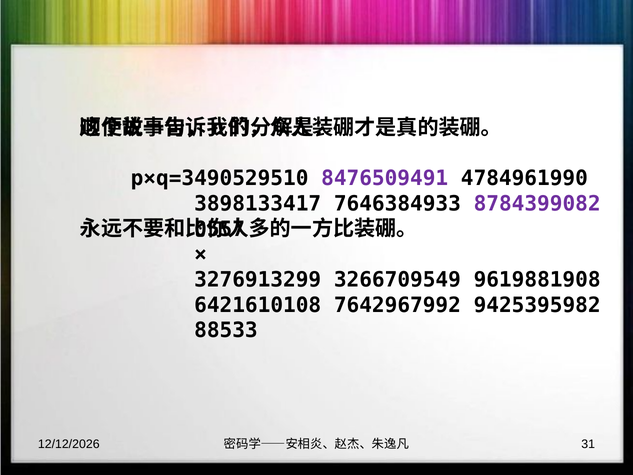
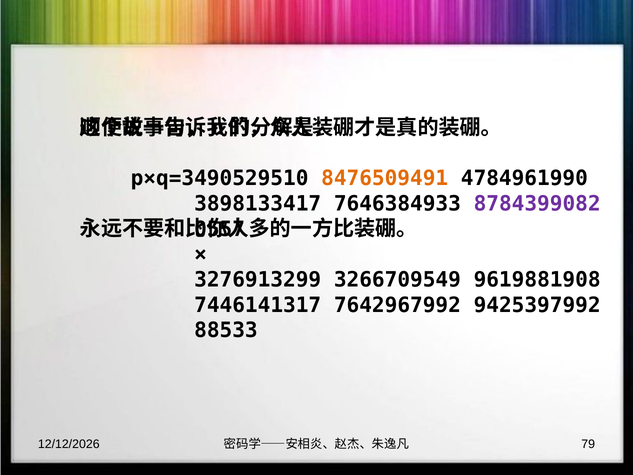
8476509491 colour: purple -> orange (385, 178)
6421610108: 6421610108 -> 7446141317 (258, 305)
9425395982: 9425395982 -> 9425397992 (537, 305)
31: 31 -> 79 (588, 444)
